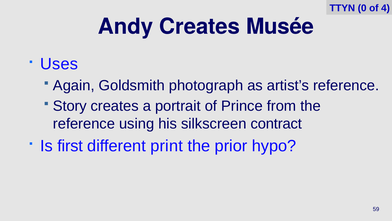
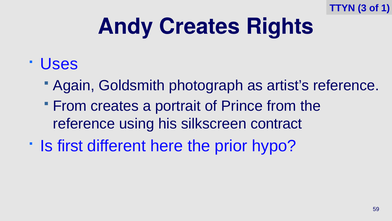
0: 0 -> 3 (362, 8)
4: 4 -> 1 (386, 8)
Musée: Musée -> Rights (280, 26)
Story: Story -> From (70, 106)
print: print -> here (167, 146)
